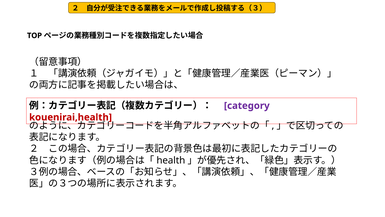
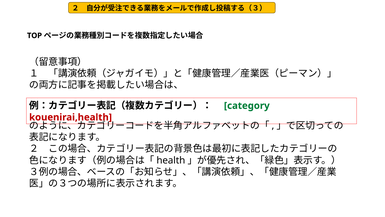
category colour: purple -> green (247, 105)
